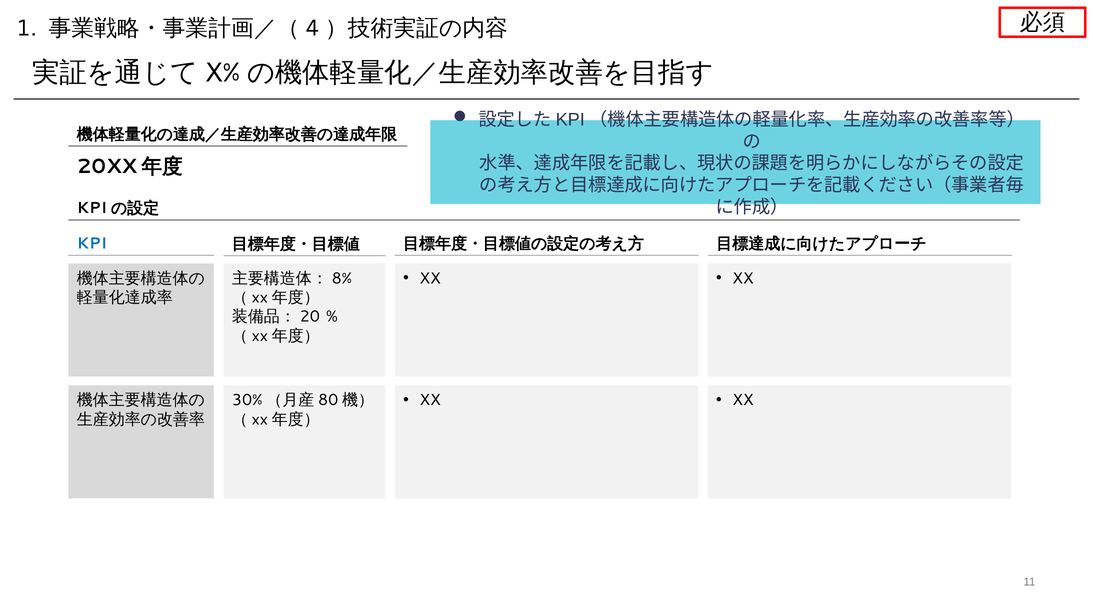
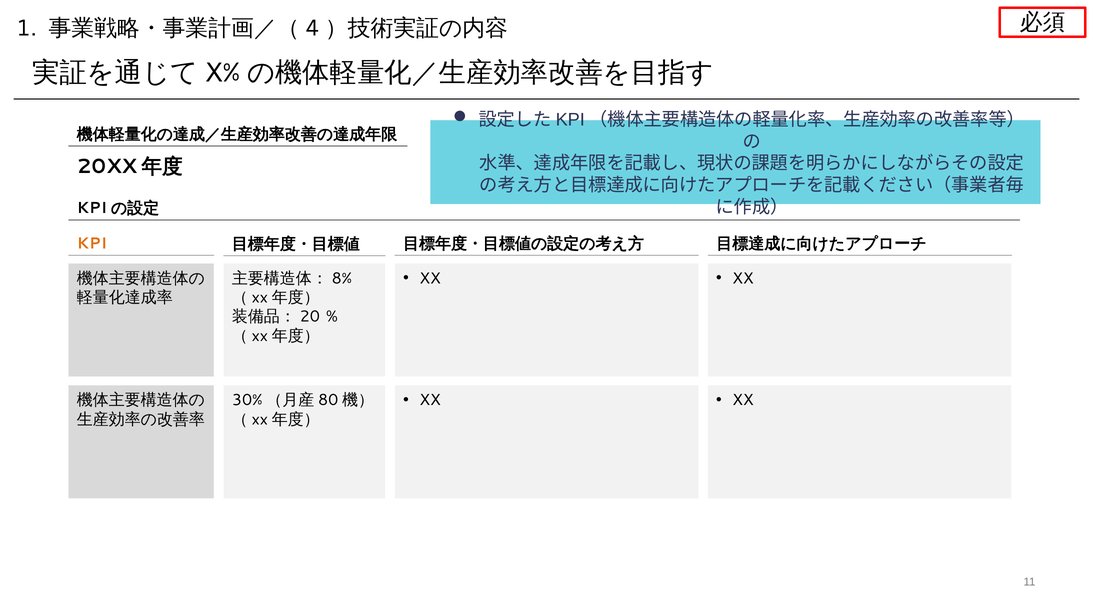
KPI colour: blue -> orange (92, 243)
